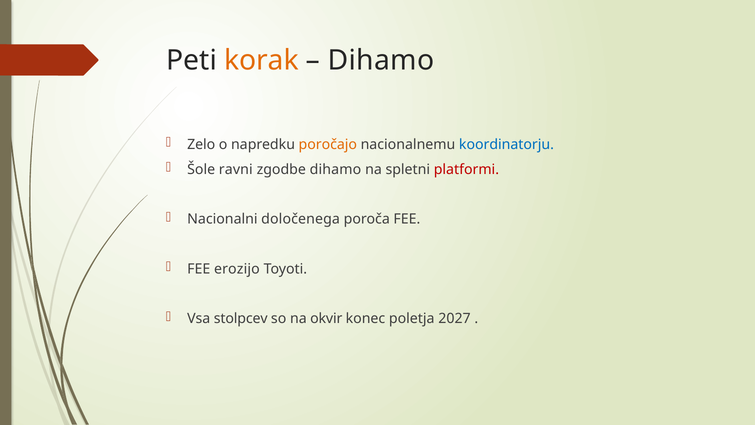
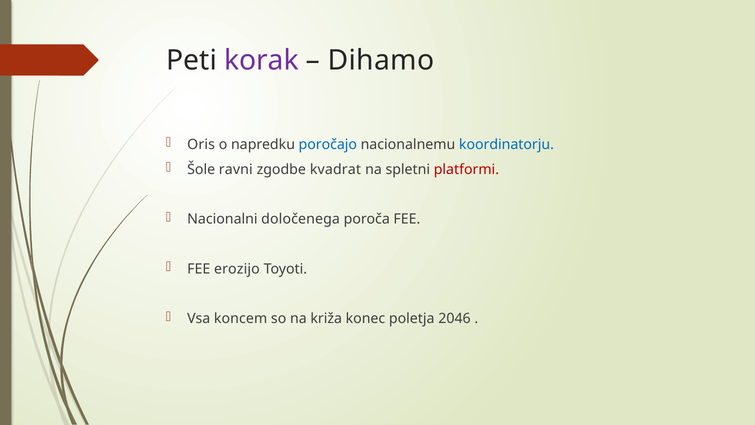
korak colour: orange -> purple (261, 60)
Zelo: Zelo -> Oris (201, 144)
poročajo colour: orange -> blue (328, 144)
zgodbe dihamo: dihamo -> kvadrat (335, 169)
stolpcev: stolpcev -> koncem (241, 318)
okvir: okvir -> križa (326, 318)
2027: 2027 -> 2046 (455, 318)
